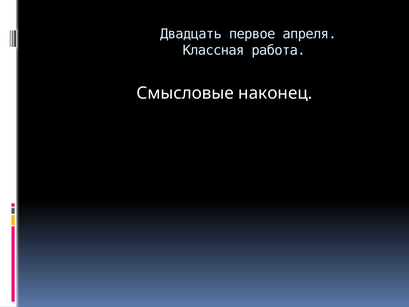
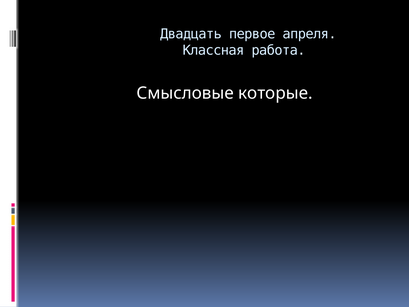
наконец: наконец -> которые (275, 93)
